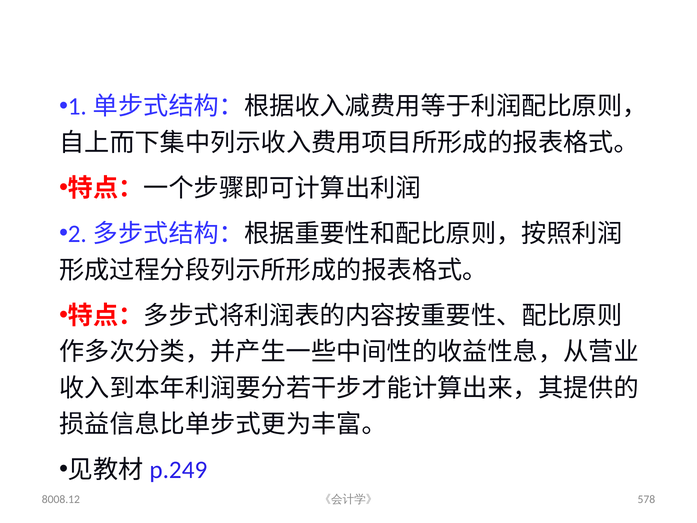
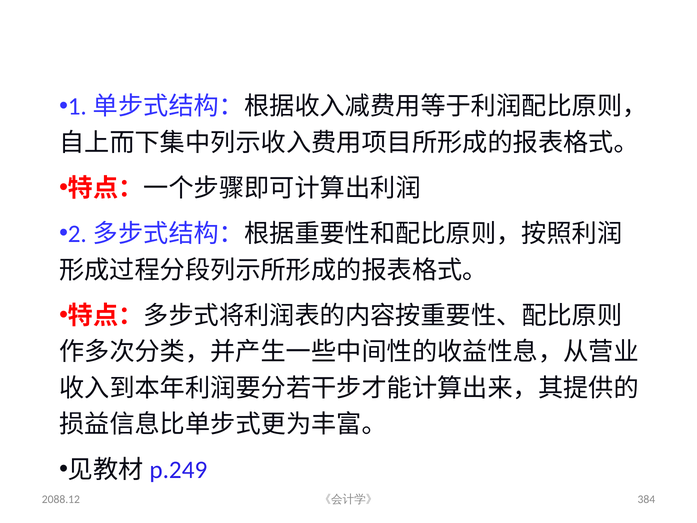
8008.12: 8008.12 -> 2088.12 (61, 499)
578: 578 -> 384 (646, 499)
